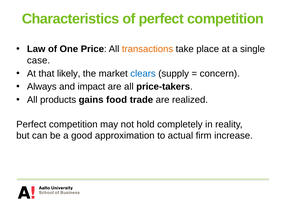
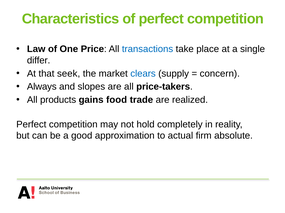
transactions colour: orange -> blue (148, 49)
case: case -> differ (39, 61)
likely: likely -> seek (69, 74)
impact: impact -> slopes (91, 87)
increase: increase -> absolute (233, 136)
